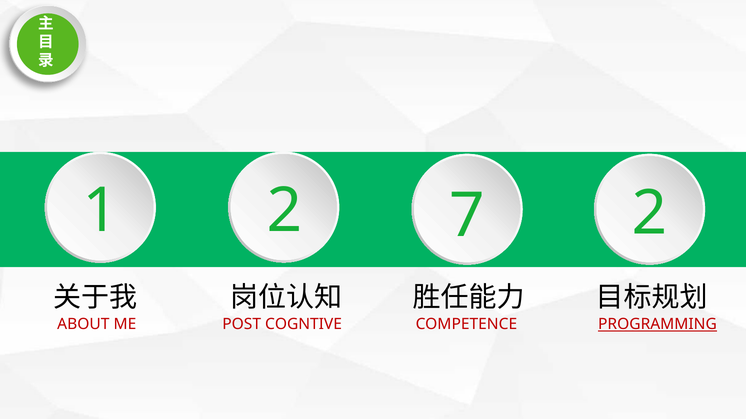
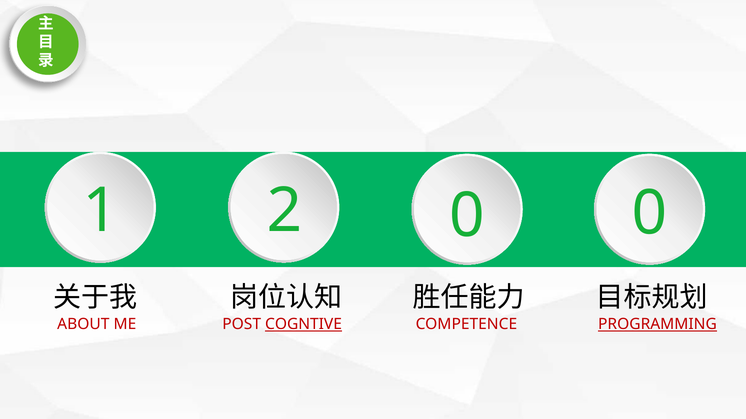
1 7: 7 -> 0 (467, 216)
2 2: 2 -> 0 (650, 213)
COGNTIVE underline: none -> present (304, 325)
